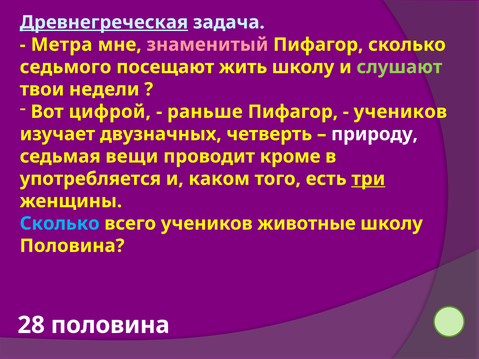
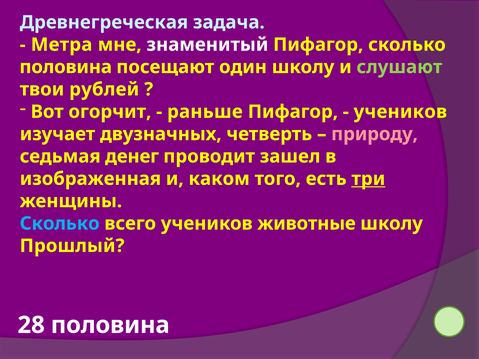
Древнегреческая underline: present -> none (104, 22)
знаменитый colour: pink -> white (207, 45)
седьмого: седьмого -> половина (66, 67)
жить: жить -> один (243, 67)
недели: недели -> рублей (104, 89)
цифрой: цифрой -> огорчит (110, 112)
природу colour: white -> pink (374, 134)
вещи: вещи -> денег (132, 157)
кроме: кроме -> зашел (290, 157)
употребляется: употребляется -> изображенная (90, 179)
Половина: Половина -> Прошлый (72, 246)
